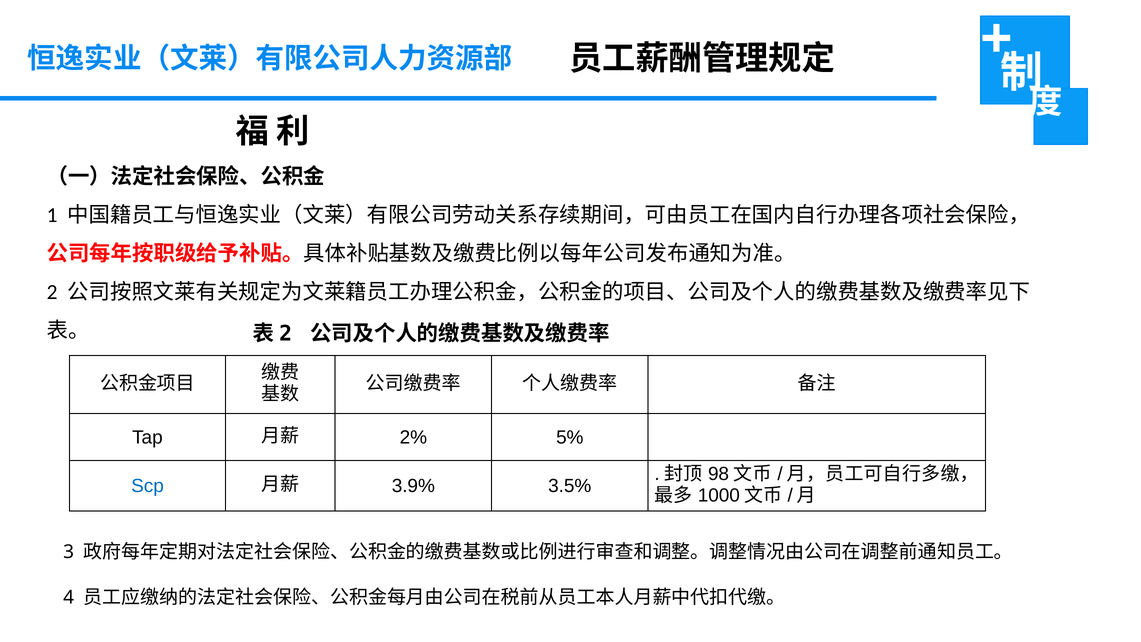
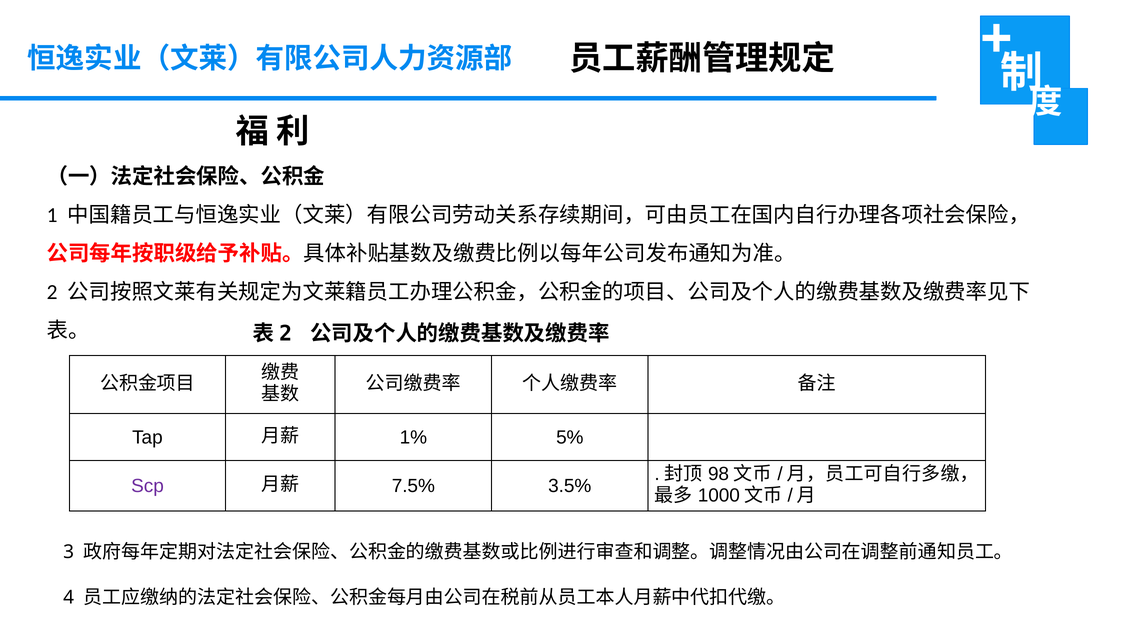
2%: 2% -> 1% (413, 437)
Scp colour: blue -> purple (148, 486)
3.9%: 3.9% -> 7.5% (413, 486)
